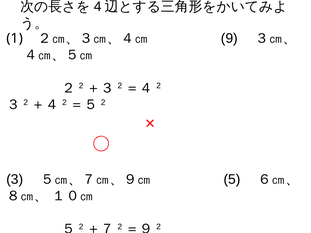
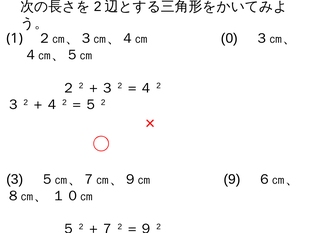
4: 4 -> 2 (98, 7)
9: 9 -> 0 (229, 38)
5: 5 -> 9 (232, 179)
